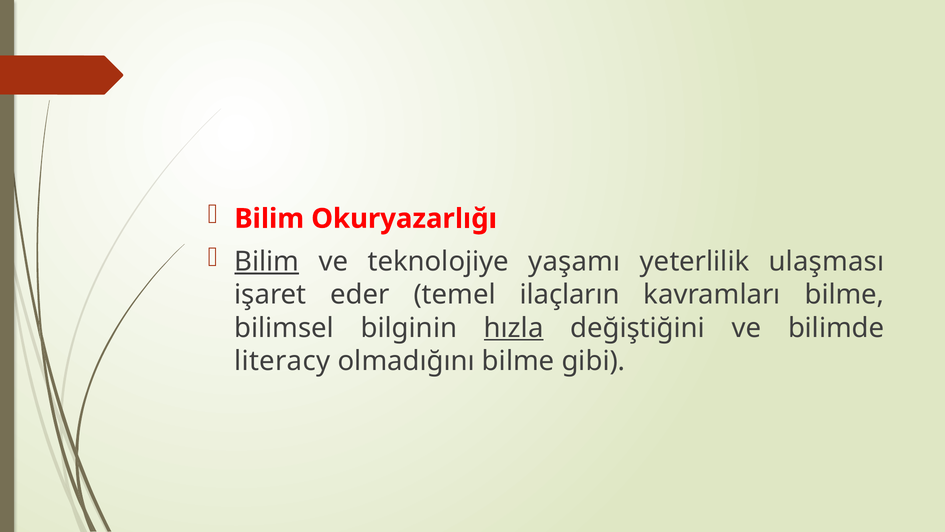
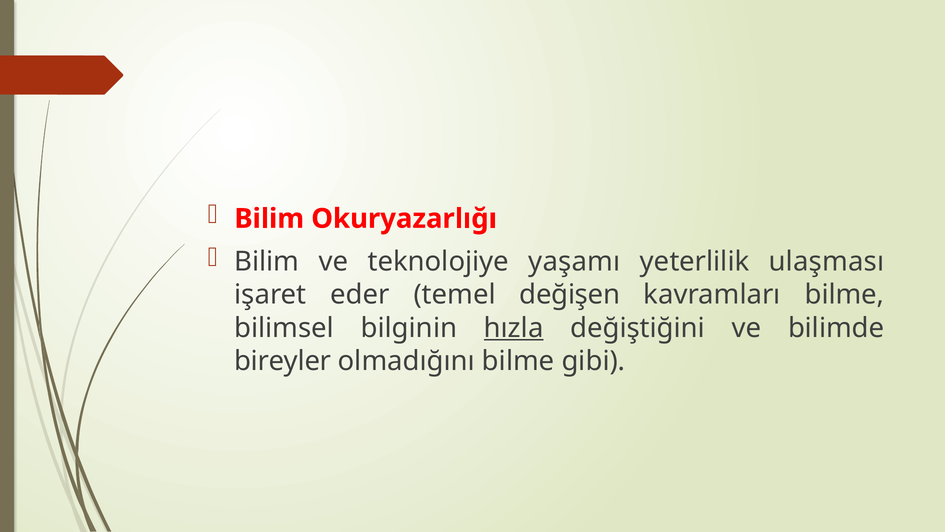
Bilim underline: present -> none (267, 261)
ilaçların: ilaçların -> değişen (570, 295)
literacy: literacy -> bireyler (283, 361)
